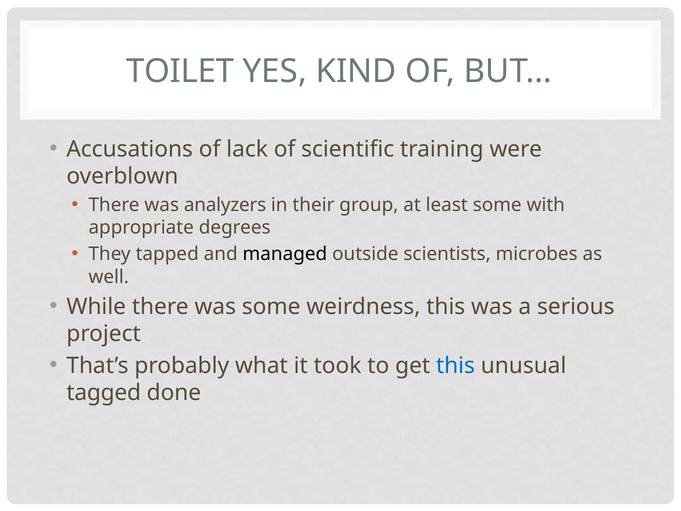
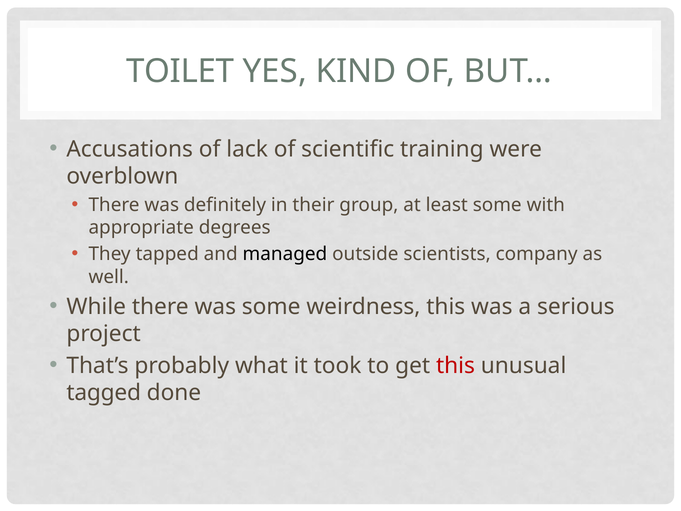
analyzers: analyzers -> definitely (225, 205)
microbes: microbes -> company (537, 254)
this colour: blue -> red (455, 366)
